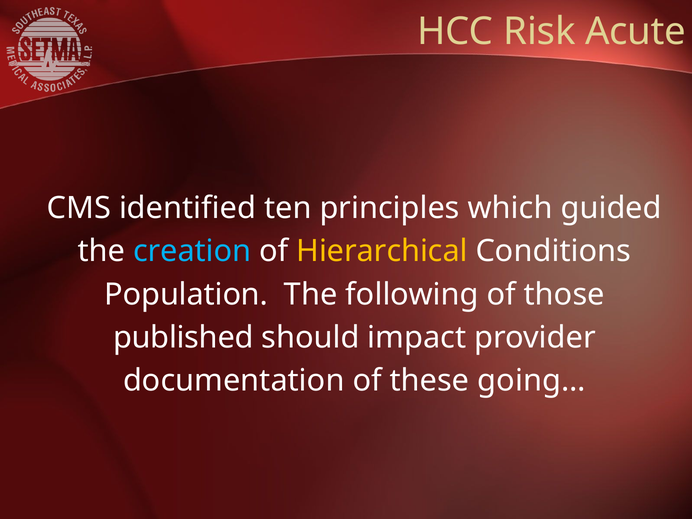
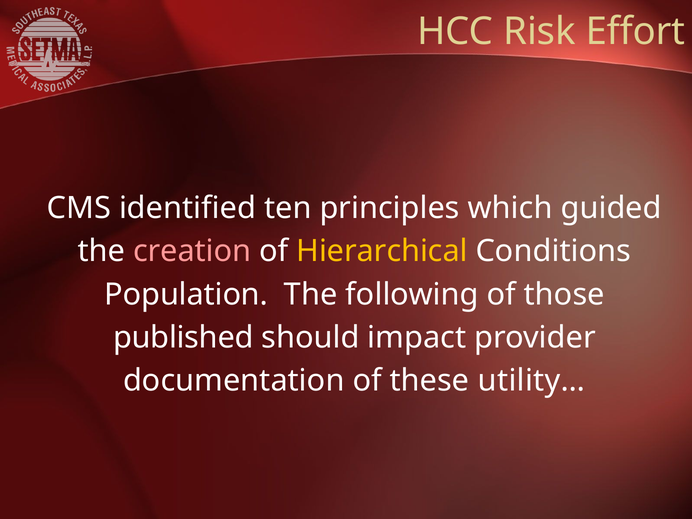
Acute: Acute -> Effort (636, 32)
creation colour: light blue -> pink (192, 251)
going…: going… -> utility… (531, 381)
